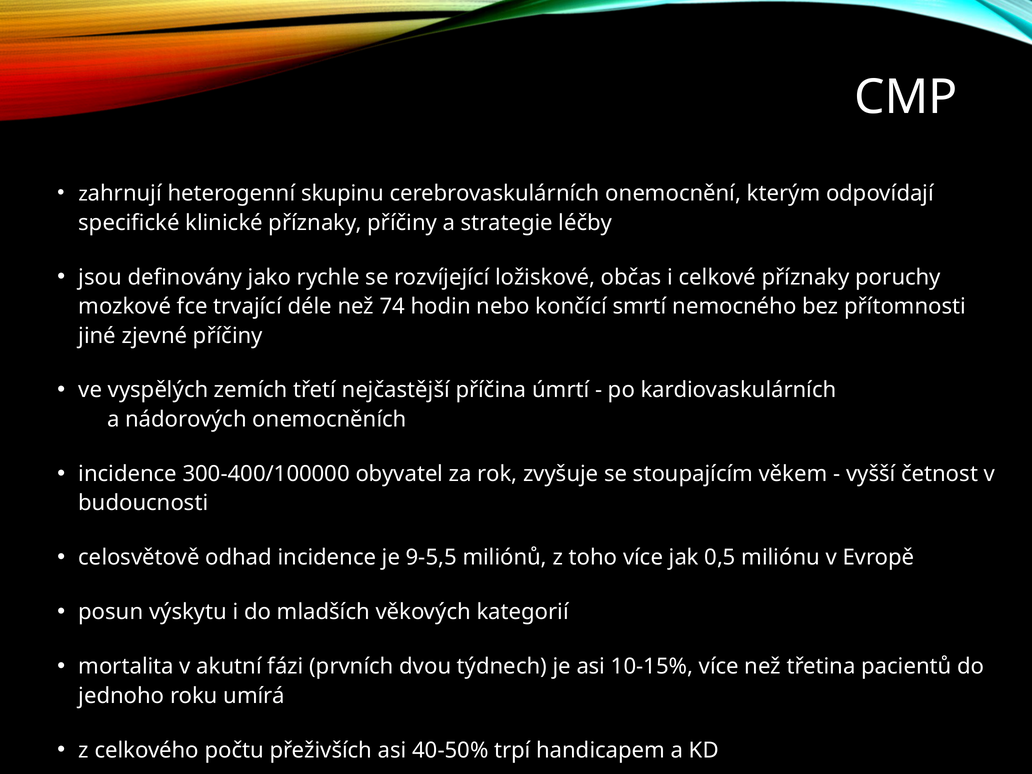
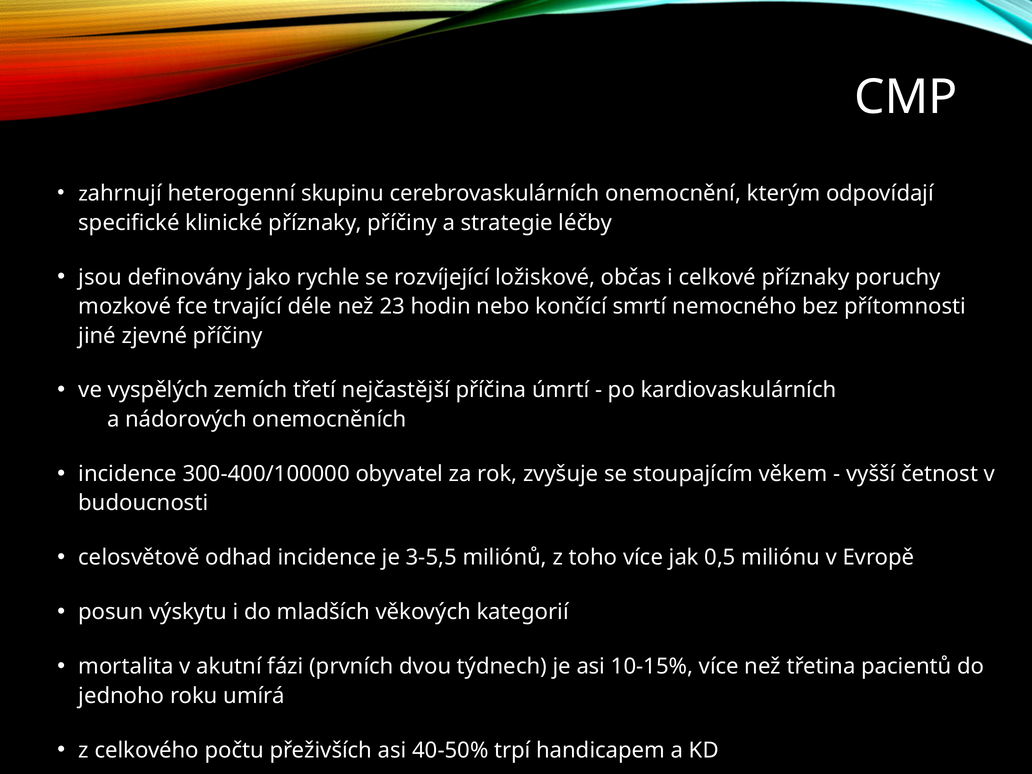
74: 74 -> 23 (392, 306)
9-5,5: 9-5,5 -> 3-5,5 (431, 558)
